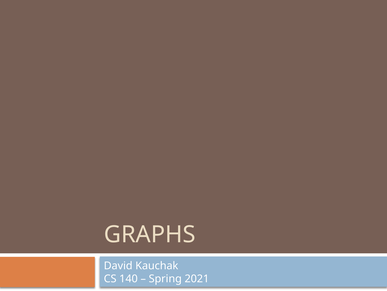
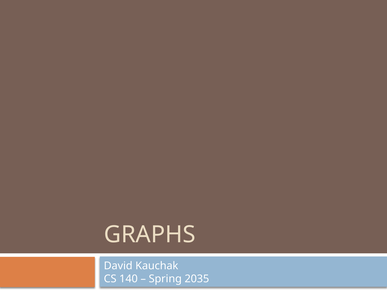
2021: 2021 -> 2035 (197, 278)
